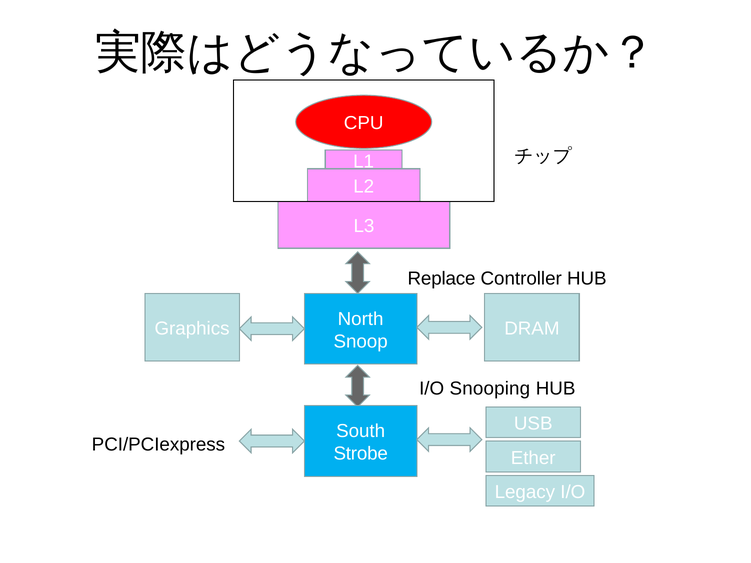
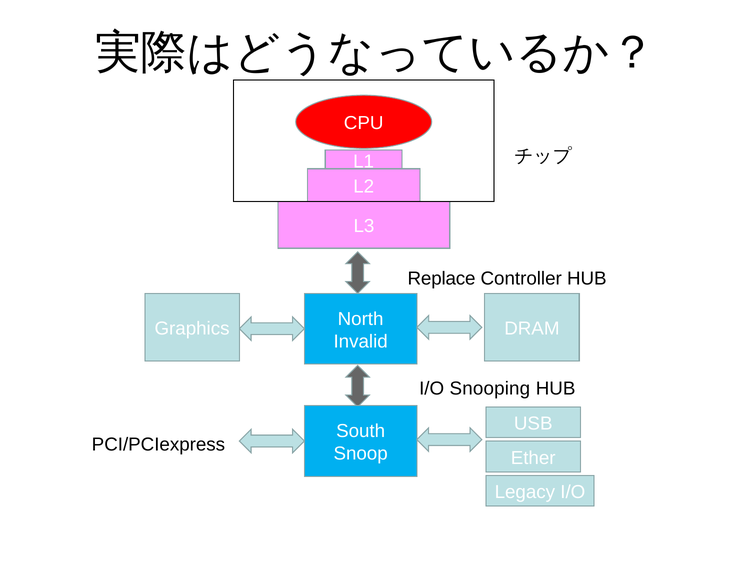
Snoop: Snoop -> Invalid (361, 342)
Strobe: Strobe -> Snoop (361, 454)
